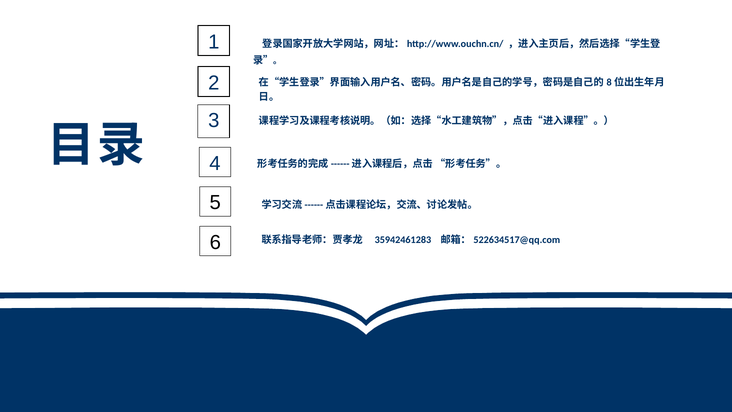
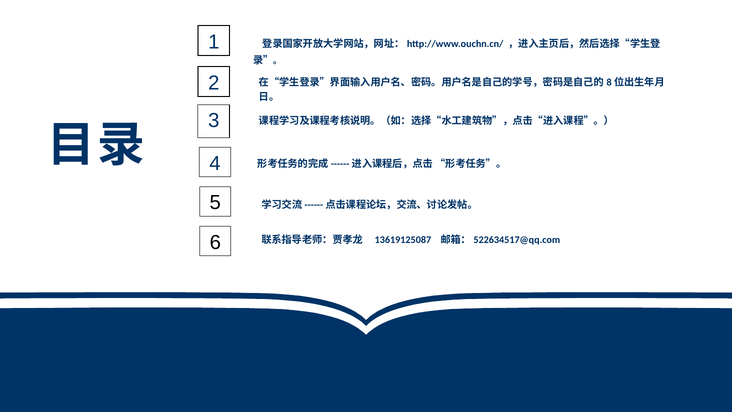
35942461283: 35942461283 -> 13619125087 (403, 240)
